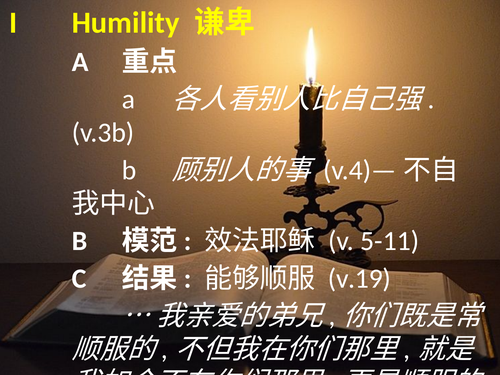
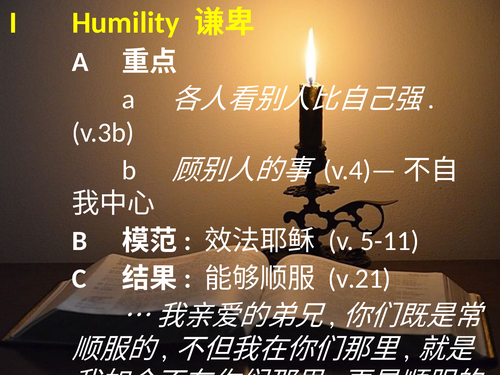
v.19: v.19 -> v.21 (359, 279)
